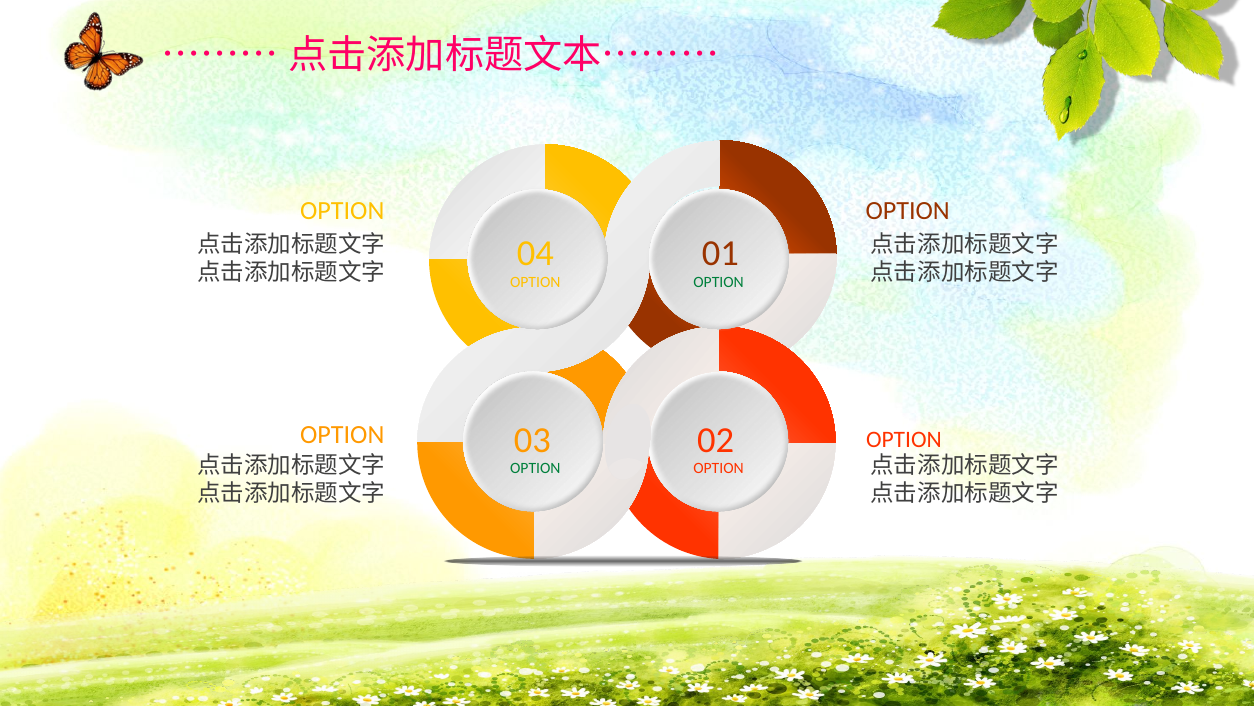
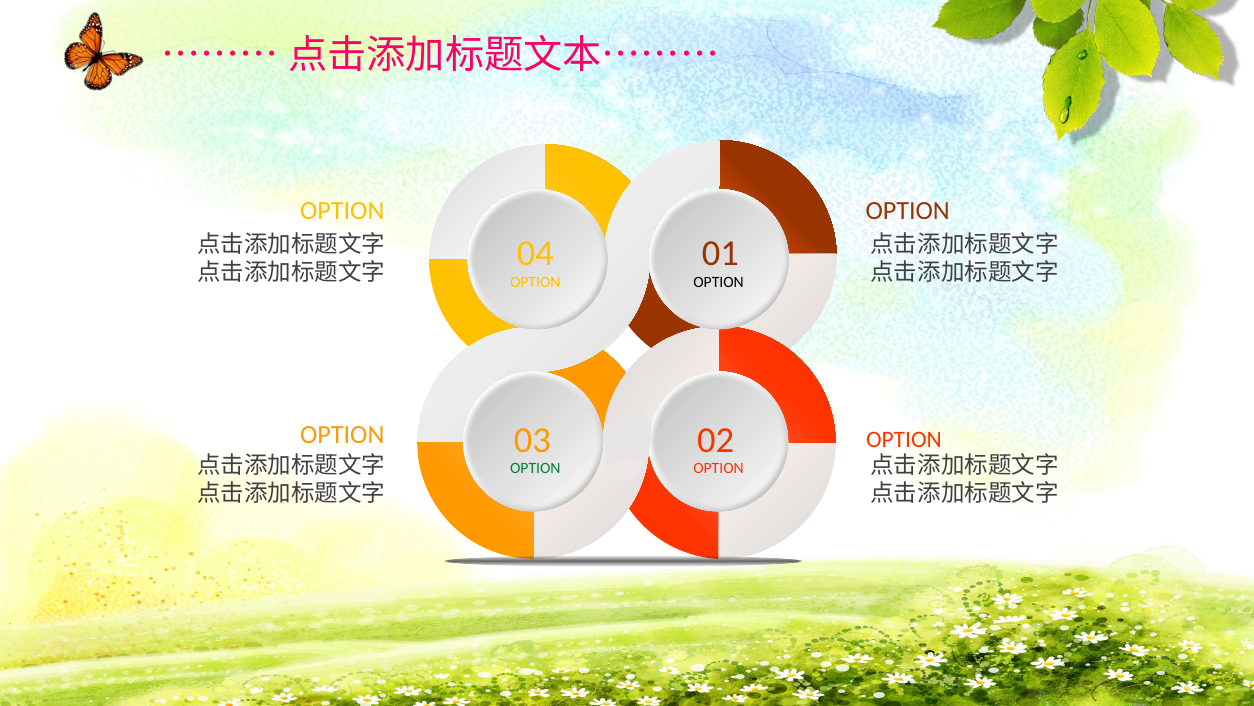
OPTION colour: green -> black (719, 282)
